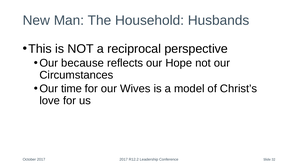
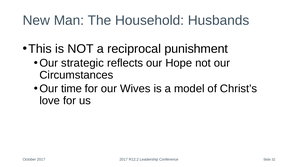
perspective: perspective -> punishment (196, 49)
because: because -> strategic (83, 63)
